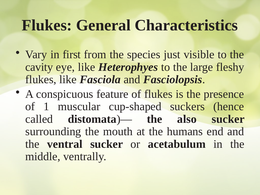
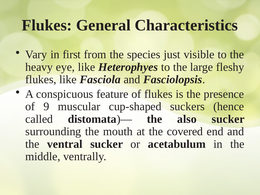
cavity: cavity -> heavy (39, 67)
1: 1 -> 9 (46, 107)
humans: humans -> covered (185, 132)
